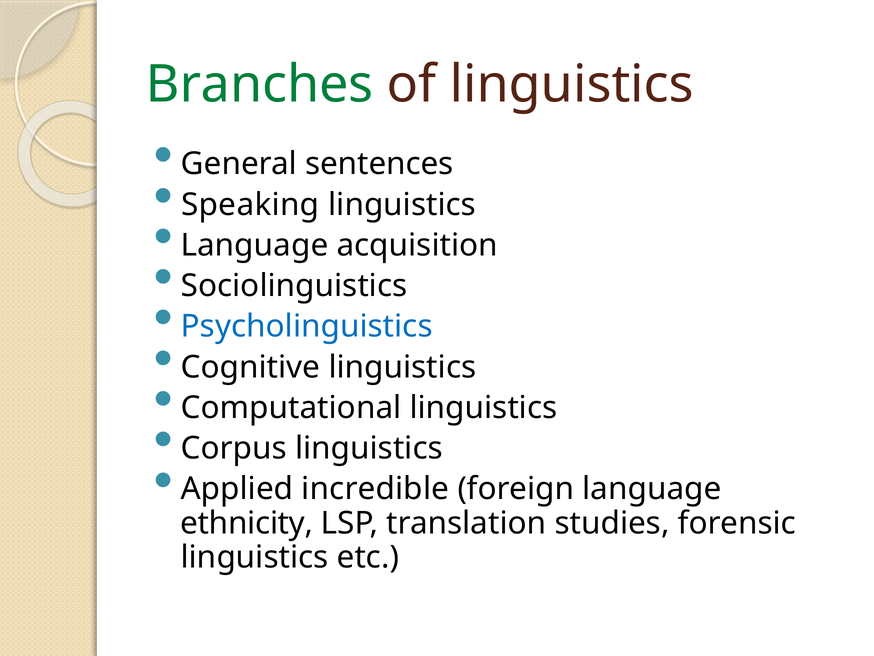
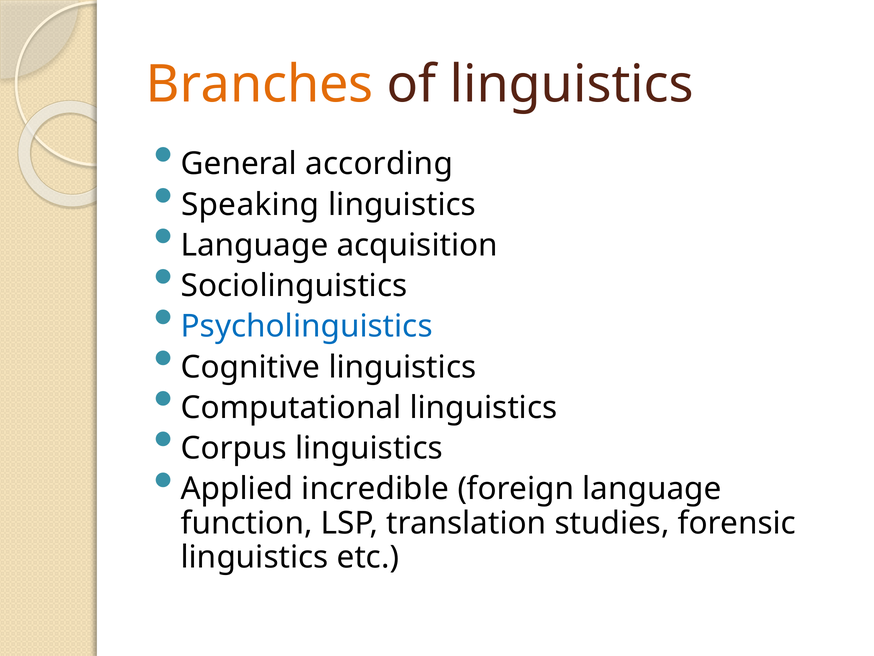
Branches colour: green -> orange (260, 85)
sentences: sentences -> according (379, 164)
ethnicity: ethnicity -> function (247, 523)
